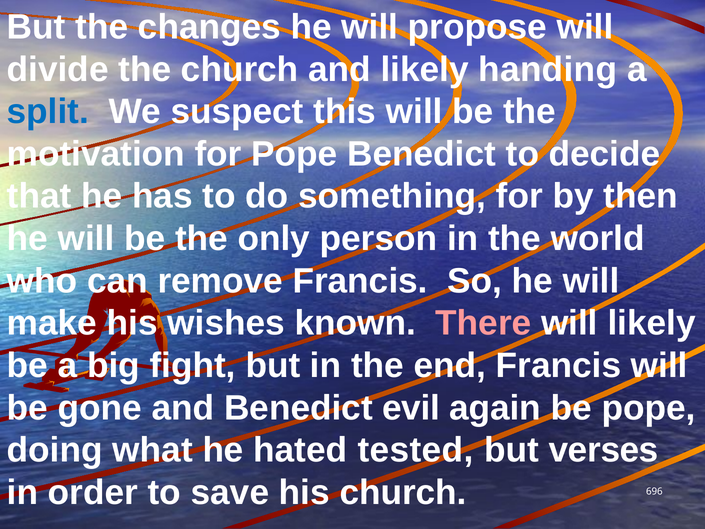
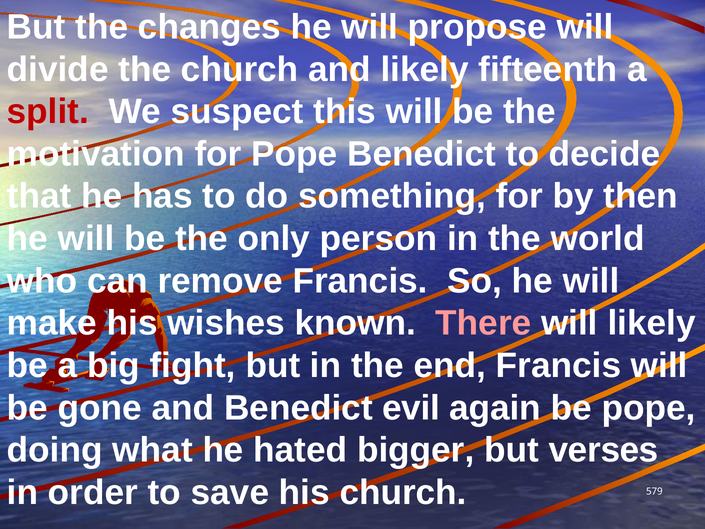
handing: handing -> fifteenth (548, 69)
split colour: blue -> red (48, 112)
tested: tested -> bigger (416, 450)
696: 696 -> 579 (654, 491)
